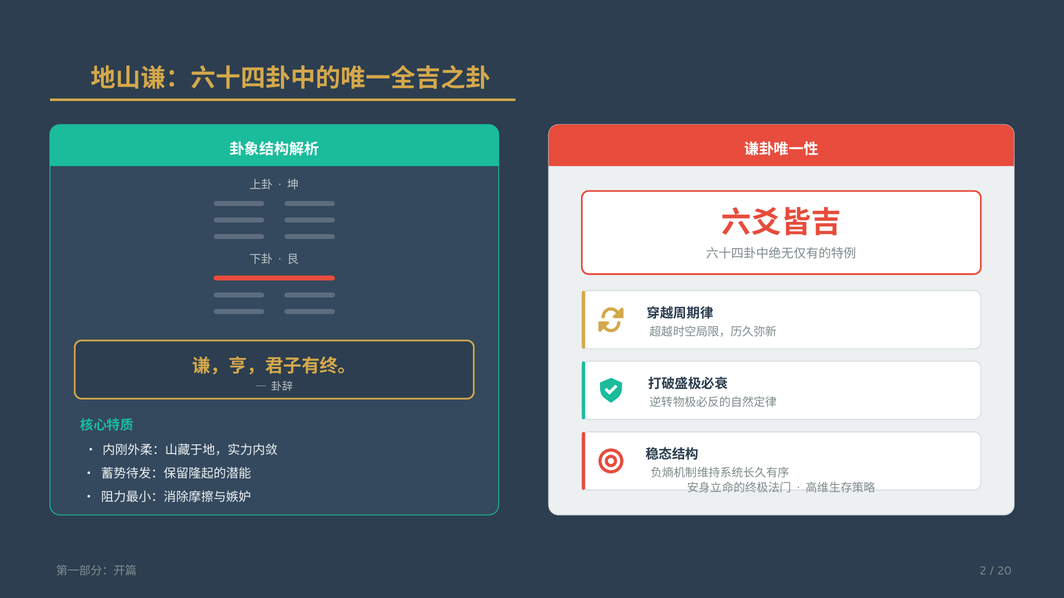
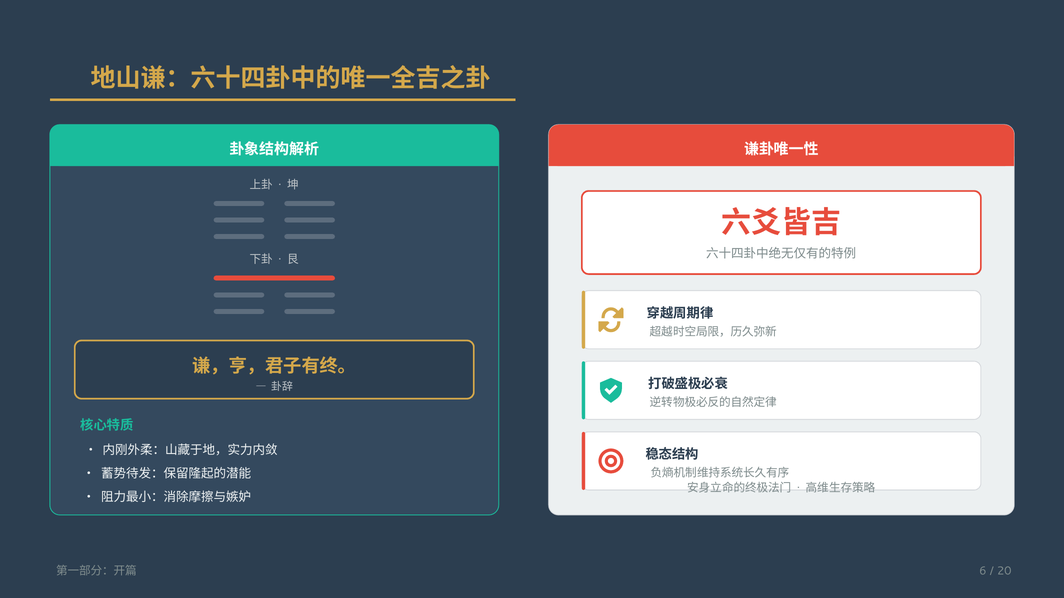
2: 2 -> 6 (983, 571)
